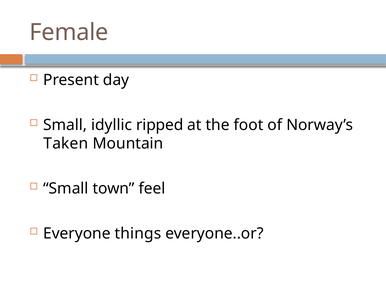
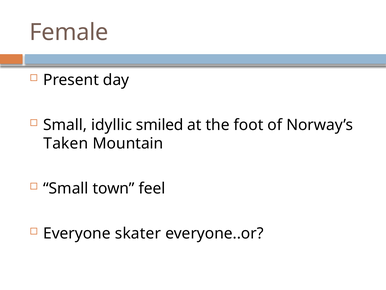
ripped: ripped -> smiled (160, 125)
things: things -> skater (138, 233)
